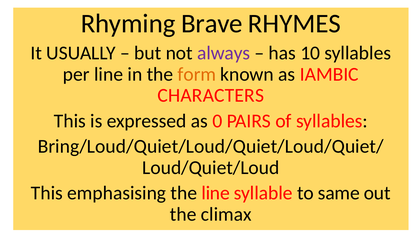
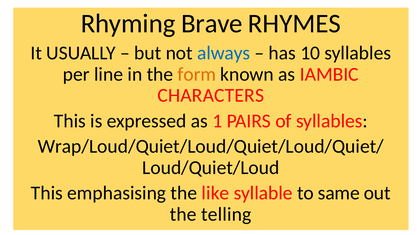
always colour: purple -> blue (224, 53)
0: 0 -> 1 (217, 121)
Bring/Loud/Quiet/Loud/Quiet/Loud/Quiet/: Bring/Loud/Quiet/Loud/Quiet/Loud/Quiet/ -> Wrap/Loud/Quiet/Loud/Quiet/Loud/Quiet/ (211, 146)
the line: line -> like (215, 193)
climax: climax -> telling (226, 214)
